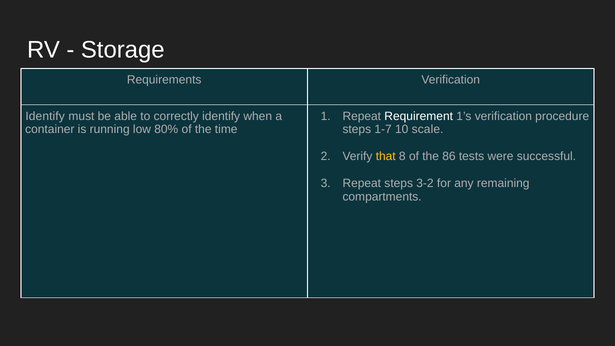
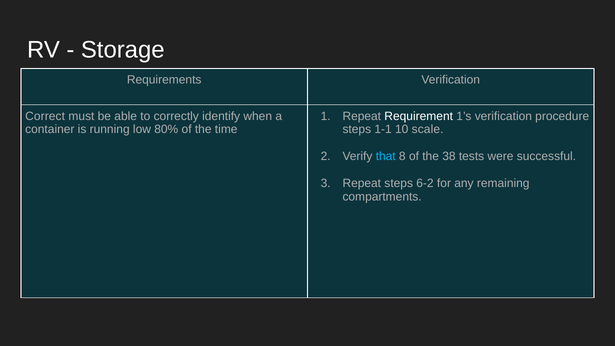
Identify: Identify -> Correct (45, 116)
1-7: 1-7 -> 1-1 (383, 129)
that colour: yellow -> light blue (386, 156)
86: 86 -> 38 (449, 156)
3-2: 3-2 -> 6-2 (425, 183)
